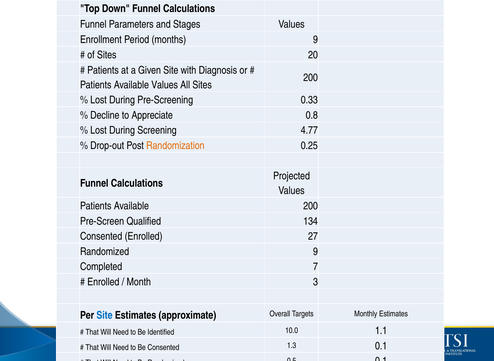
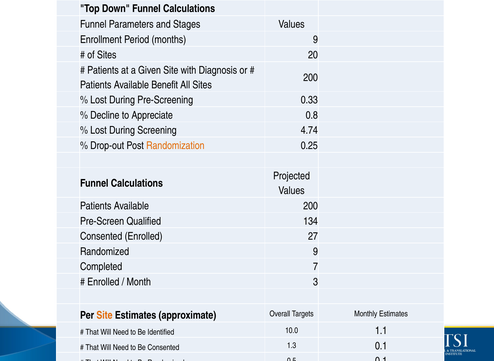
Available Values: Values -> Benefit (165, 85)
4.77: 4.77 -> 4.74 (309, 131)
Site colour: blue -> orange (104, 316)
